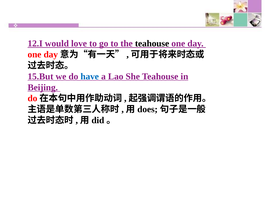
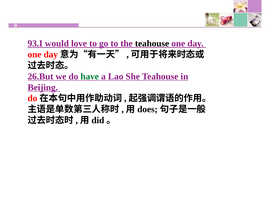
12.I: 12.I -> 93.I (35, 43)
15.But: 15.But -> 26.But (40, 76)
have colour: blue -> green (90, 76)
